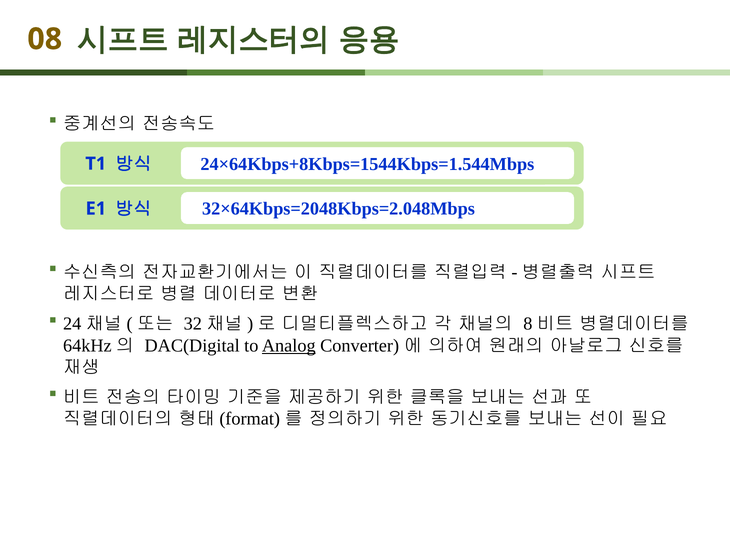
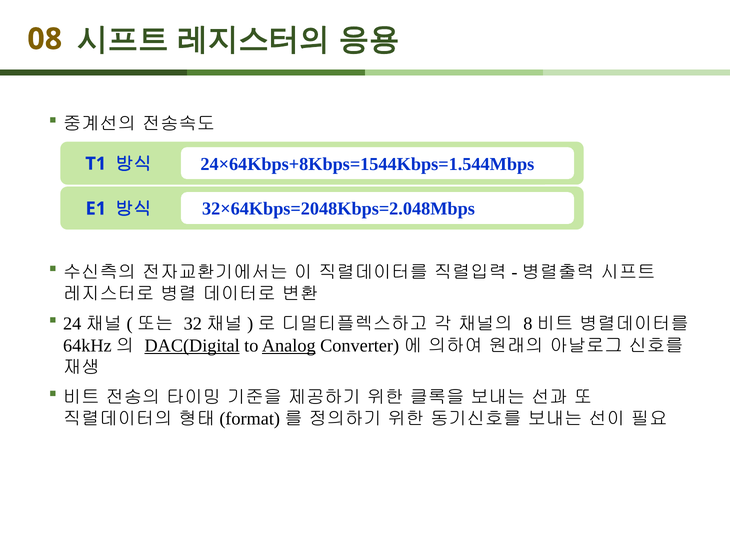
DAC(Digital underline: none -> present (192, 345)
